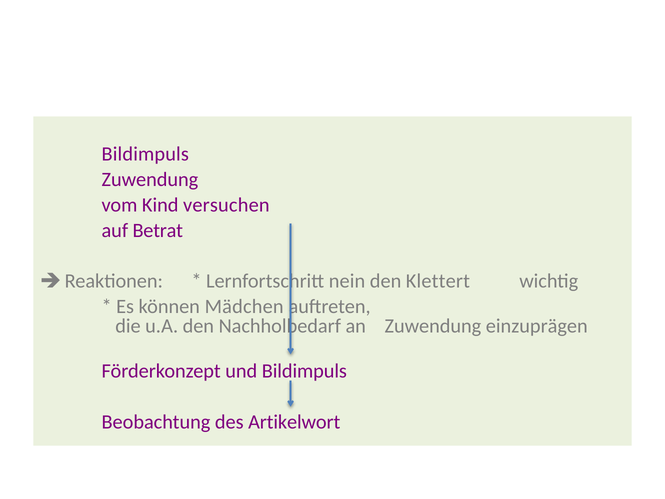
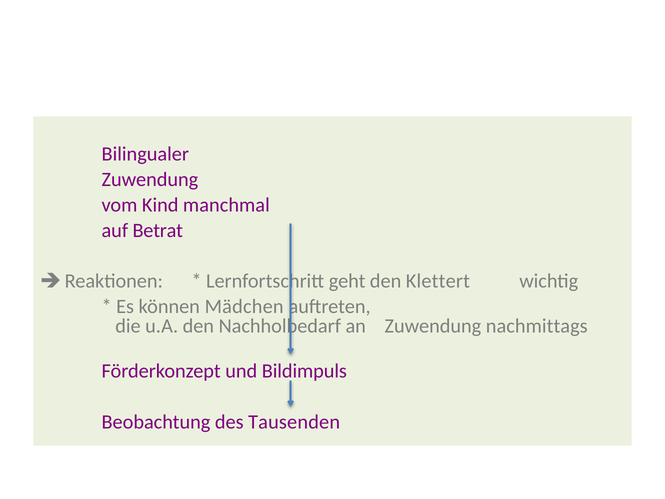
Bildimpuls: Bildimpuls -> Bilingualer (145, 154)
versuchen: versuchen -> manchmal (226, 205)
nein: nein -> geht (347, 281)
einzuprägen: einzuprägen -> nachmittags (537, 326)
Artikelwort: Artikelwort -> Tausenden (294, 422)
